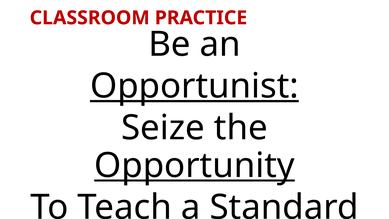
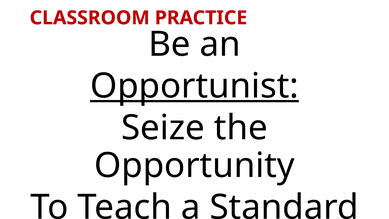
Opportunity underline: present -> none (194, 165)
